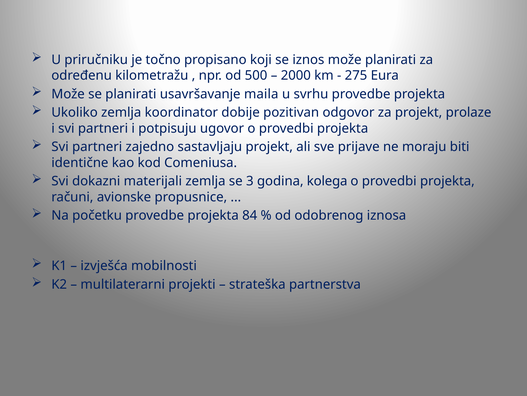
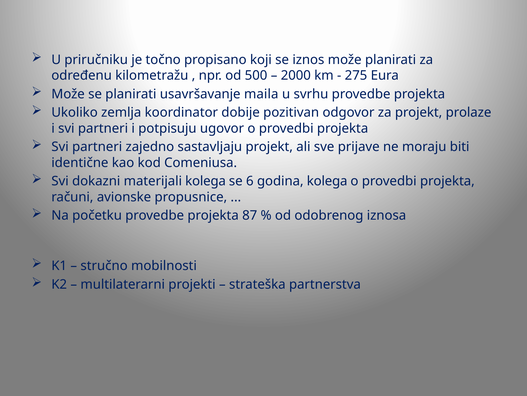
materijali zemlja: zemlja -> kolega (206, 181)
3: 3 -> 6 (250, 181)
84: 84 -> 87 (250, 215)
izvješća: izvješća -> stručno (104, 265)
